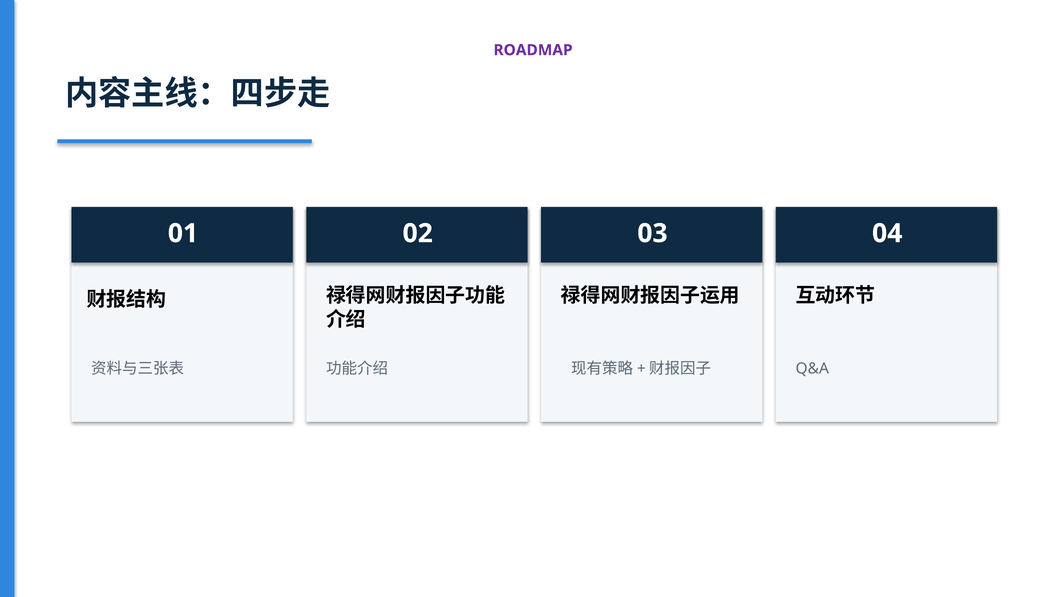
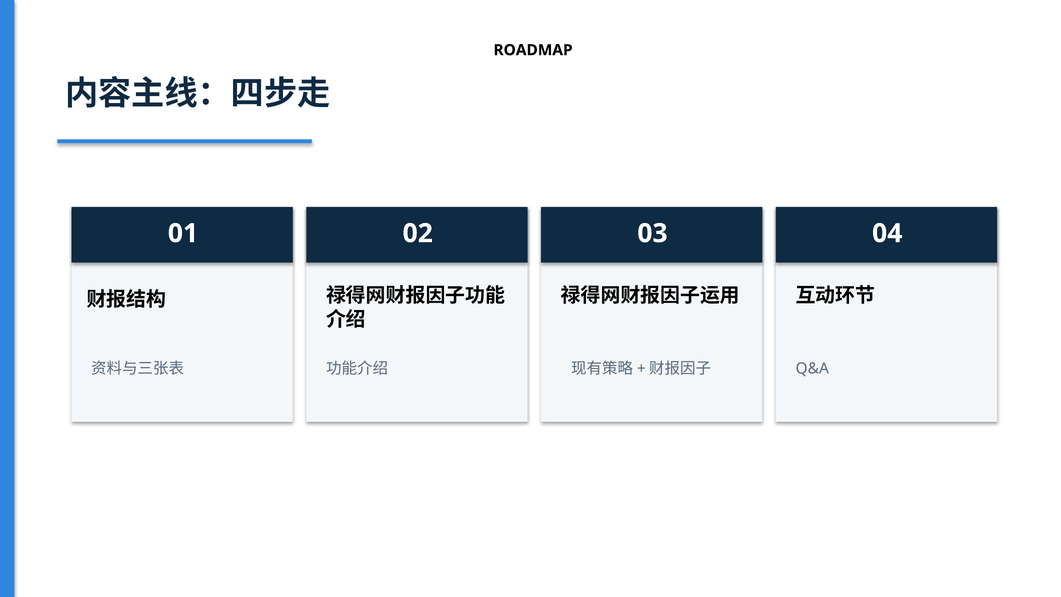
ROADMAP colour: purple -> black (533, 50)
